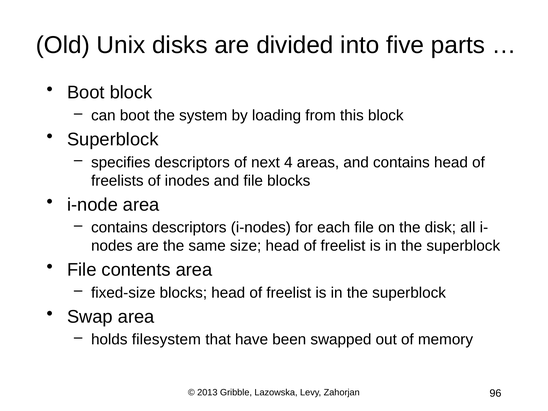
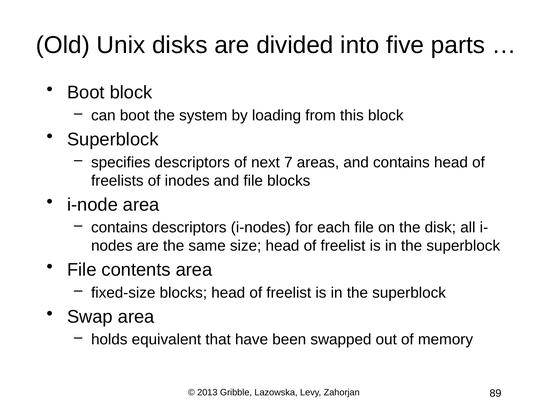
4: 4 -> 7 (288, 162)
filesystem: filesystem -> equivalent (166, 340)
96: 96 -> 89 (495, 393)
